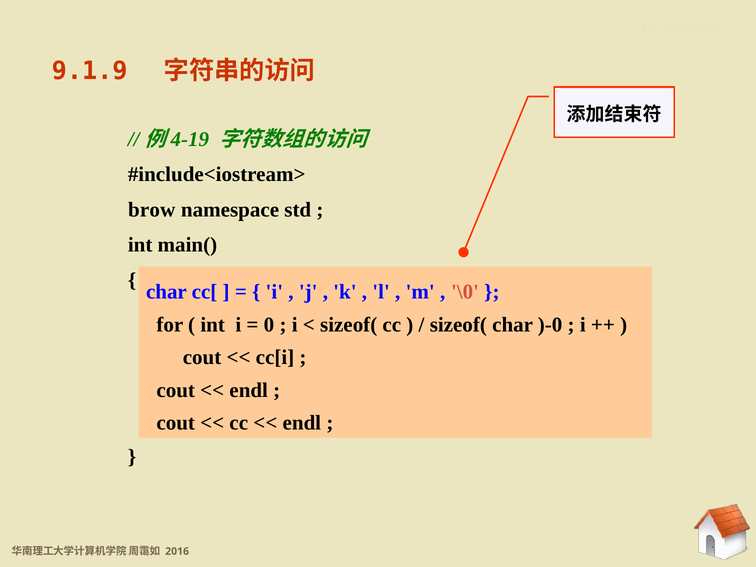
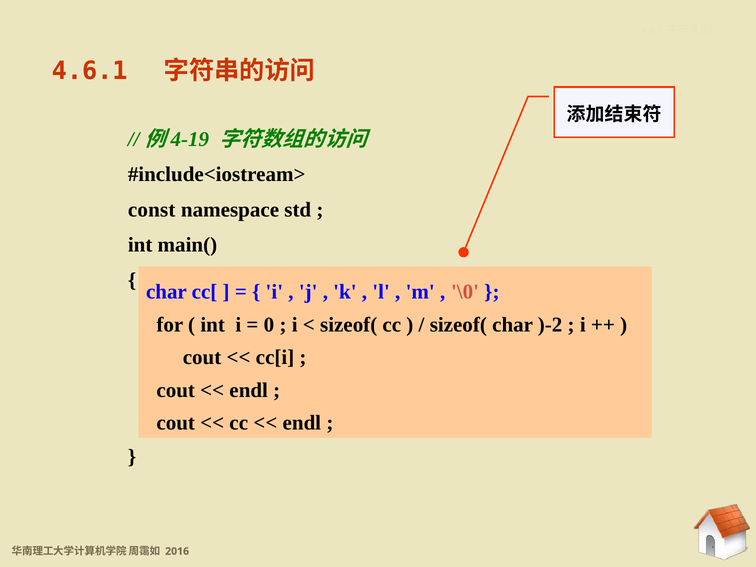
9.1.9: 9.1.9 -> 4.6.1 (90, 71)
brow: brow -> const (152, 210)
)-0: )-0 -> )-2 (550, 325)
